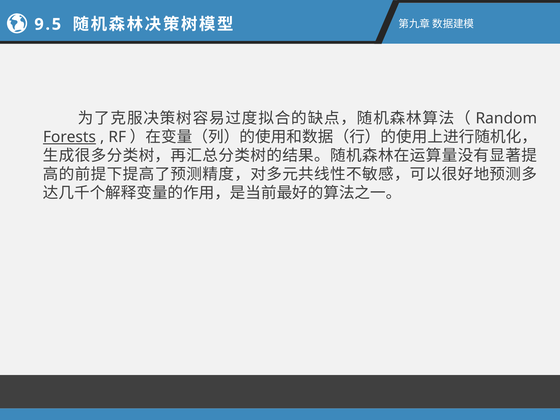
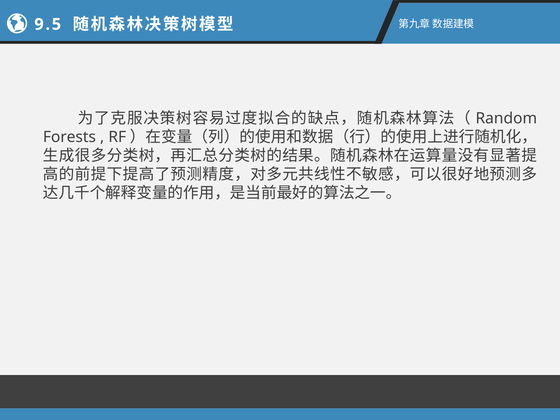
Forests underline: present -> none (69, 137)
